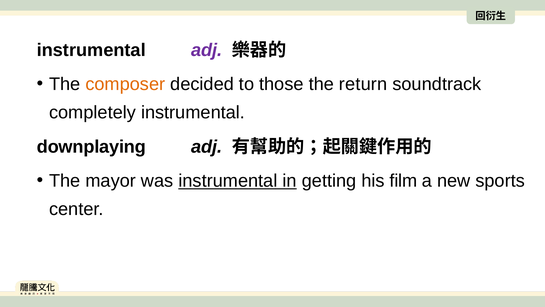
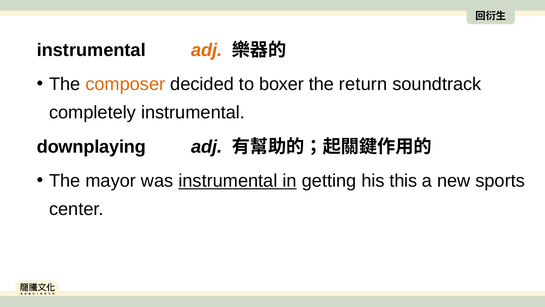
adj colour: purple -> orange (207, 50)
those: those -> boxer (281, 84)
film: film -> this (403, 181)
